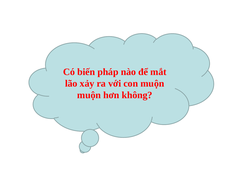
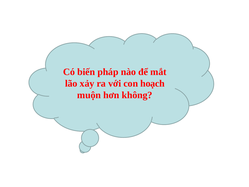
con muộn: muộn -> hoạch (152, 83)
